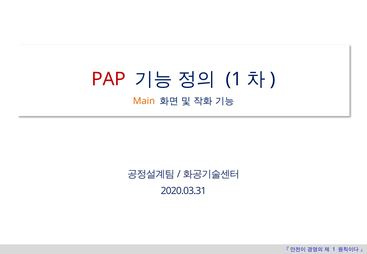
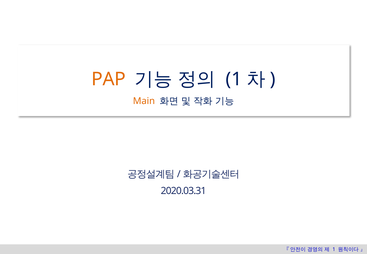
PAP colour: red -> orange (109, 79)
